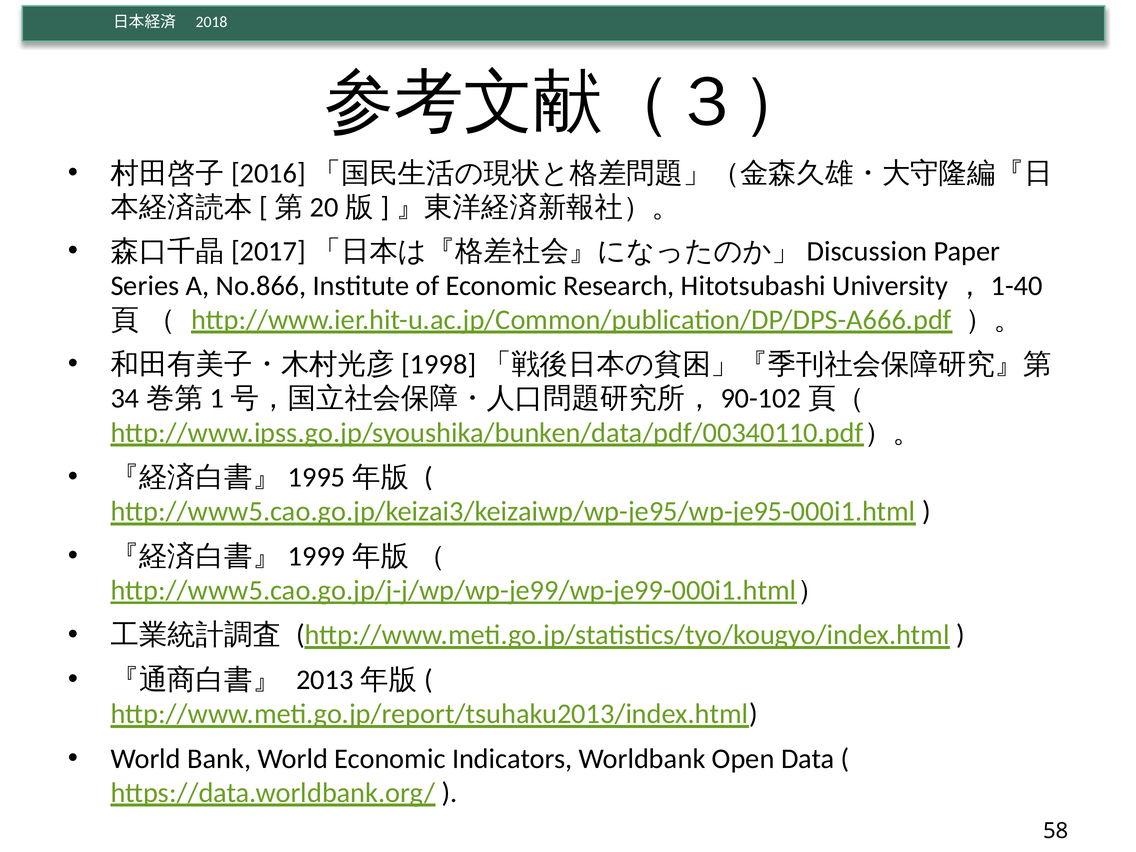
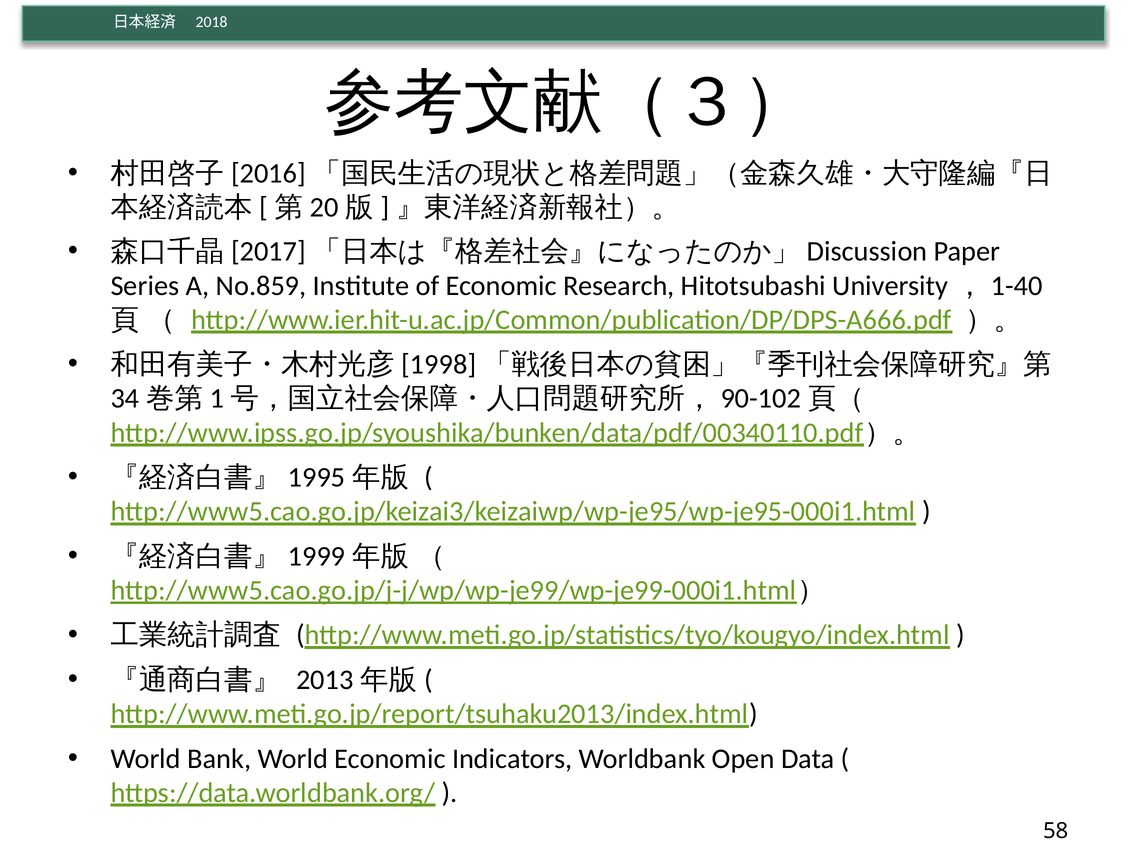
No.866: No.866 -> No.859 (261, 286)
